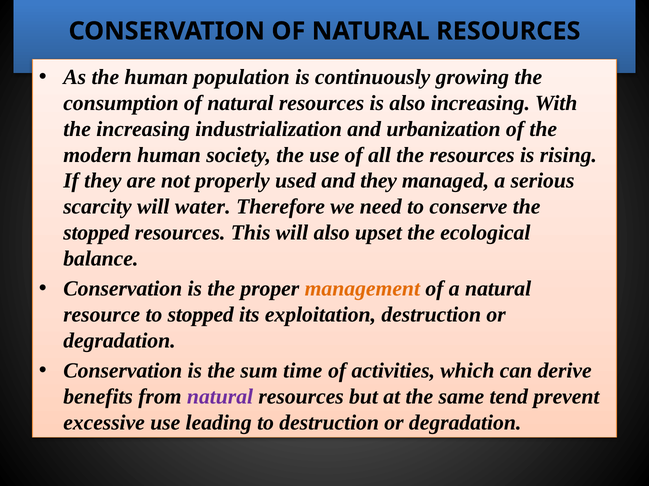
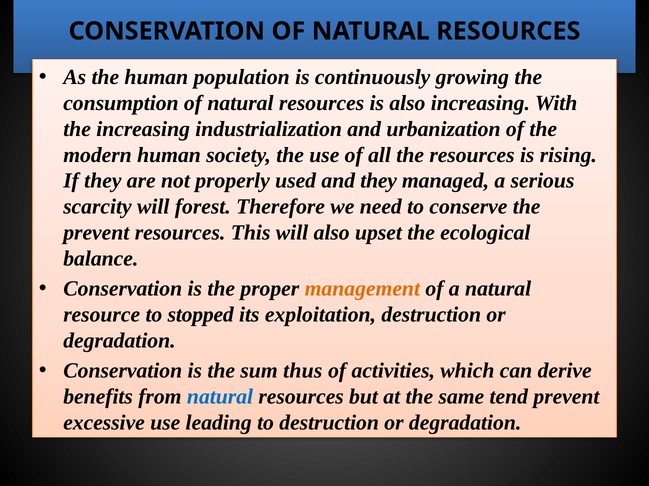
water: water -> forest (203, 207)
stopped: stopped -> prevent (96, 233)
time: time -> thus (303, 371)
natural colour: purple -> blue (220, 397)
